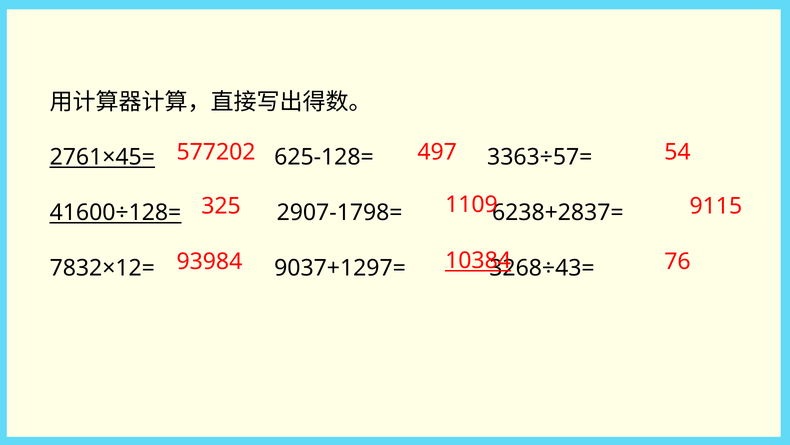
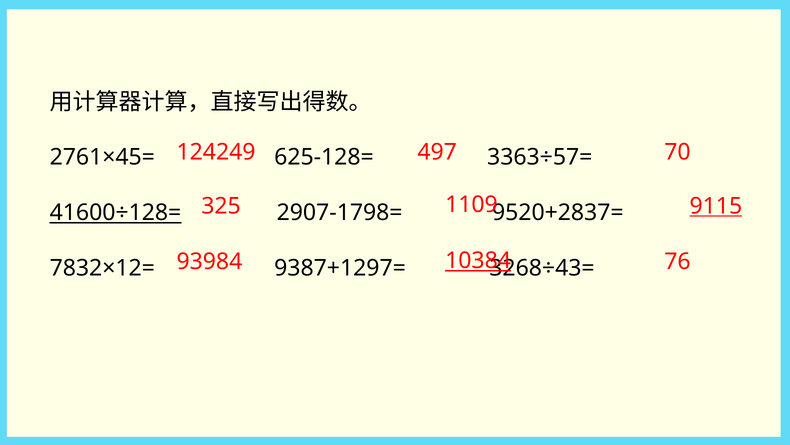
577202: 577202 -> 124249 (216, 152)
54: 54 -> 70 (678, 152)
2761×45= underline: present -> none (102, 157)
9115 underline: none -> present (716, 206)
6238+2837=: 6238+2837= -> 9520+2837= (558, 212)
9037+1297=: 9037+1297= -> 9387+1297= (340, 268)
